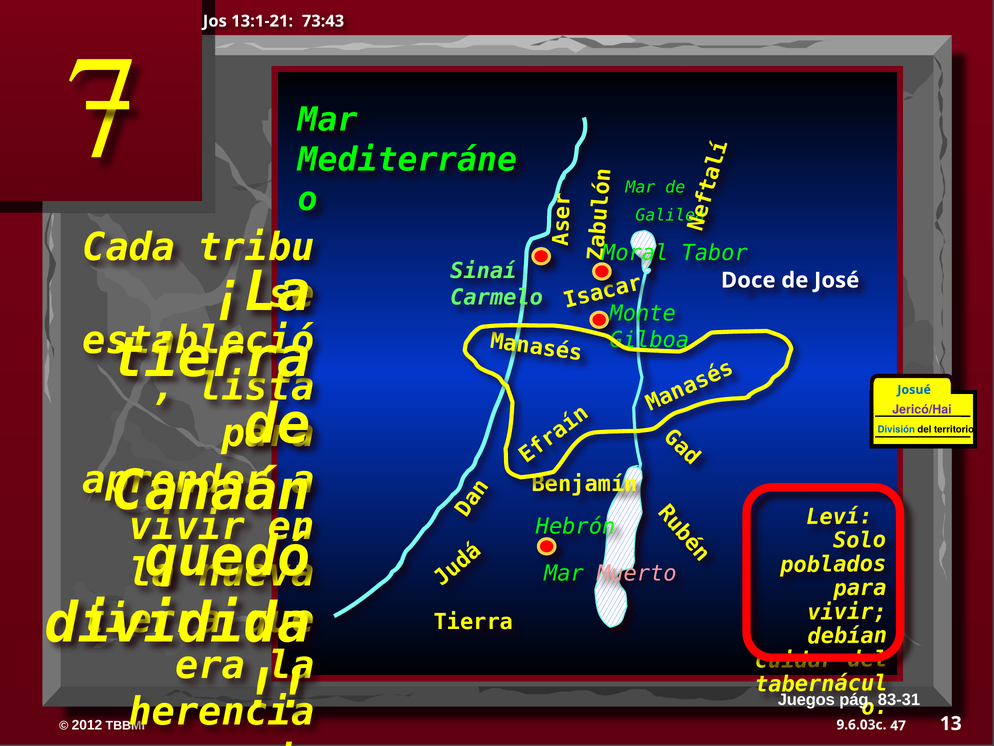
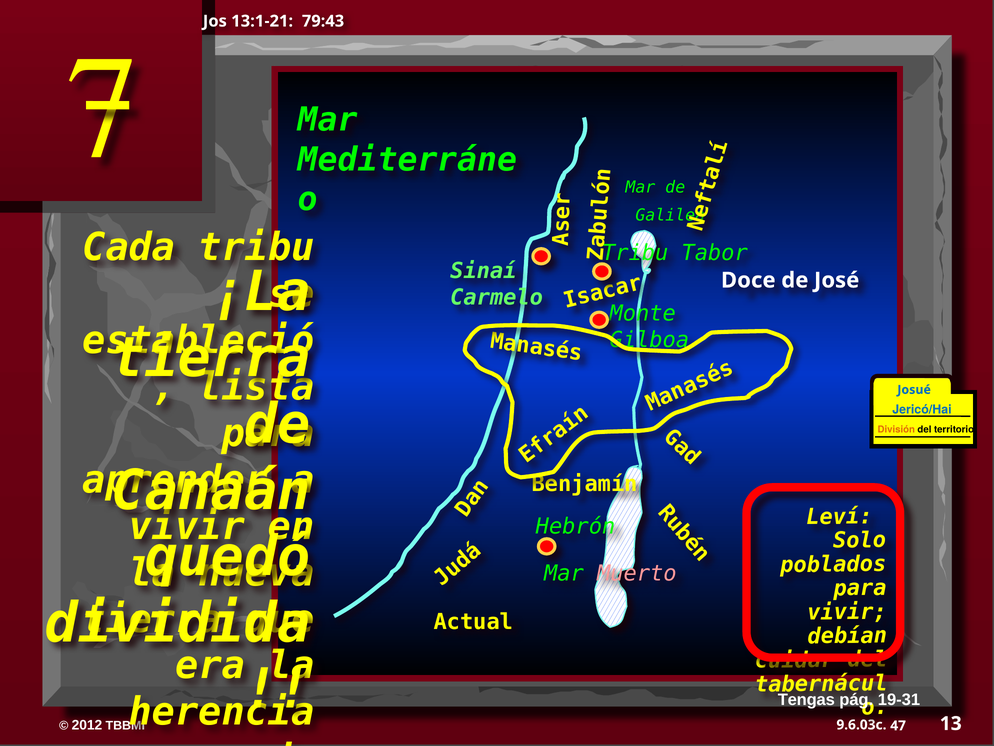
73:43: 73:43 -> 79:43 (323, 21)
Moral: Moral -> Tribu (635, 253)
Jericó/Hai colour: purple -> blue (922, 409)
División colour: blue -> orange (896, 429)
Tierra: Tierra -> Actual (473, 622)
Juegos: Juegos -> Tengas (806, 699)
83-31: 83-31 -> 19-31 (899, 699)
